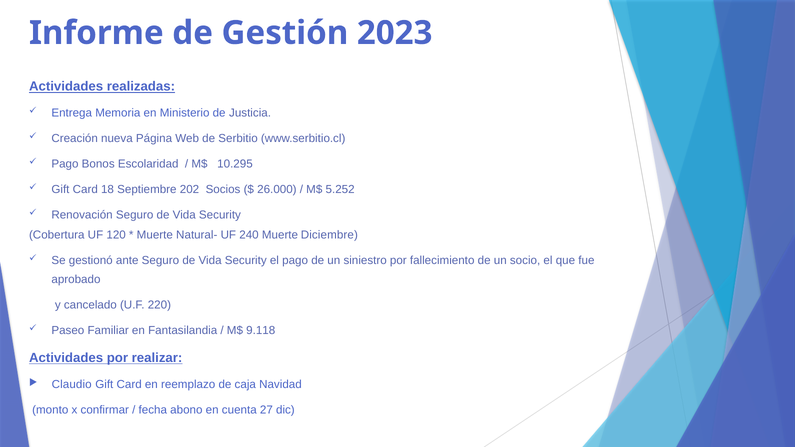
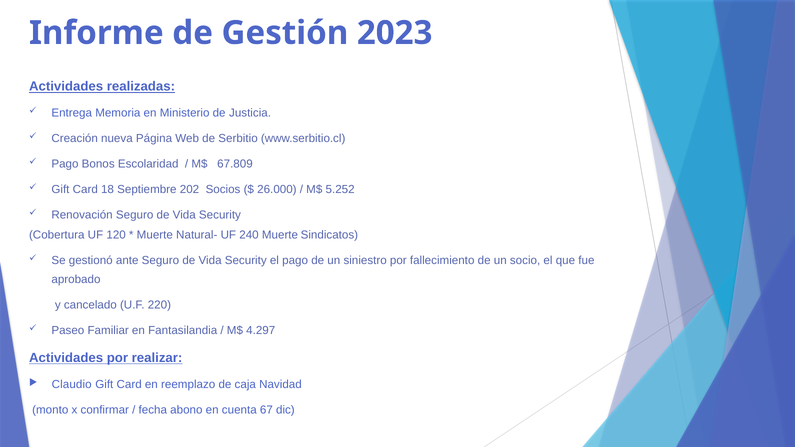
10.295: 10.295 -> 67.809 (235, 164)
Diciembre: Diciembre -> Sindicatos (329, 235)
9.118: 9.118 -> 4.297 (261, 331)
27: 27 -> 67 (266, 410)
